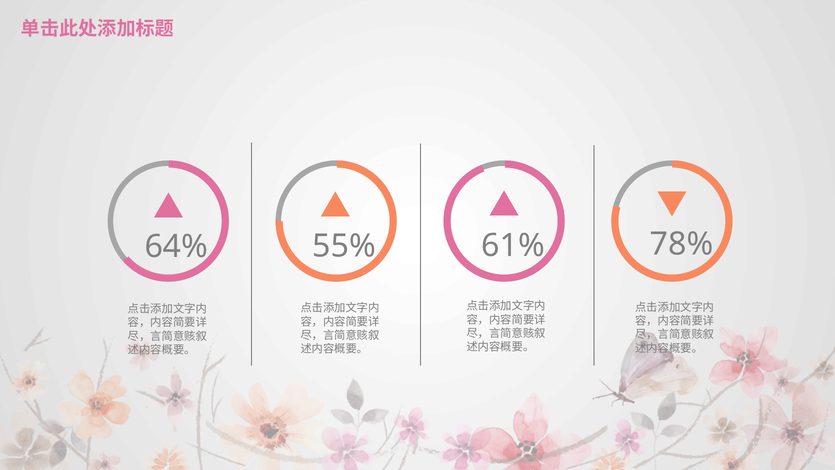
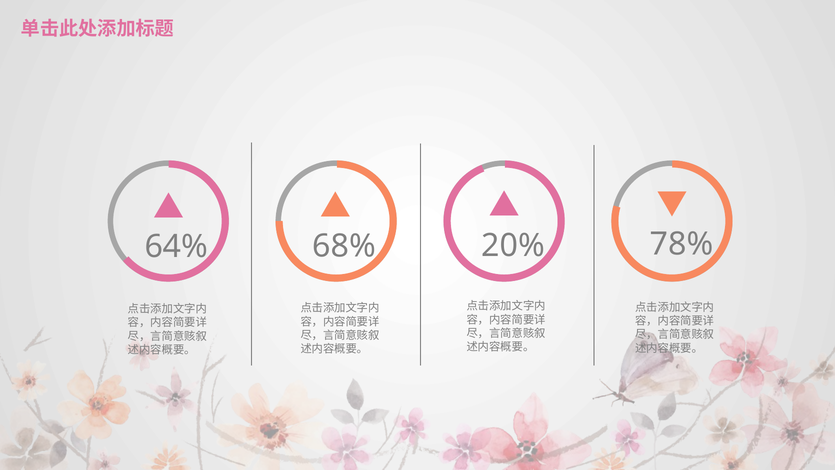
55%: 55% -> 68% (344, 246)
61%: 61% -> 20% (513, 245)
